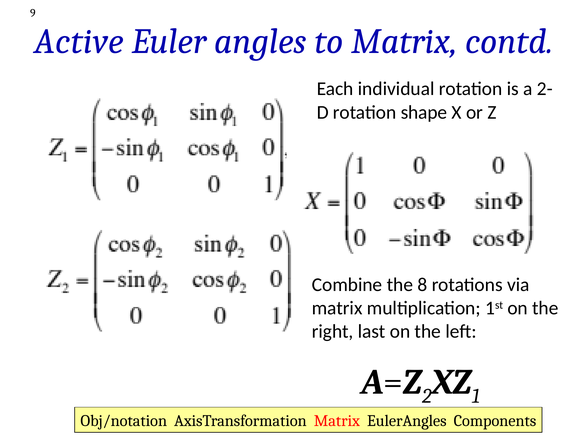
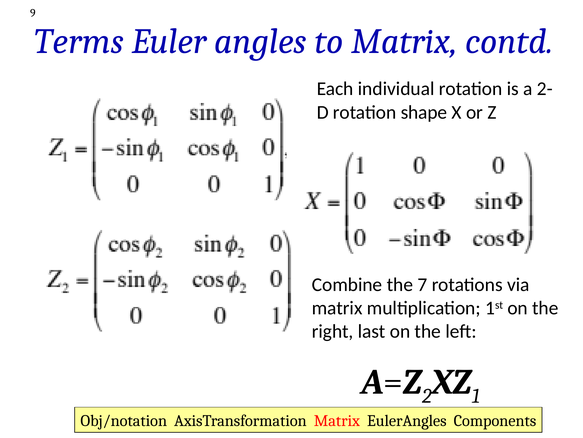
Active: Active -> Terms (79, 41)
8: 8 -> 7 (422, 284)
